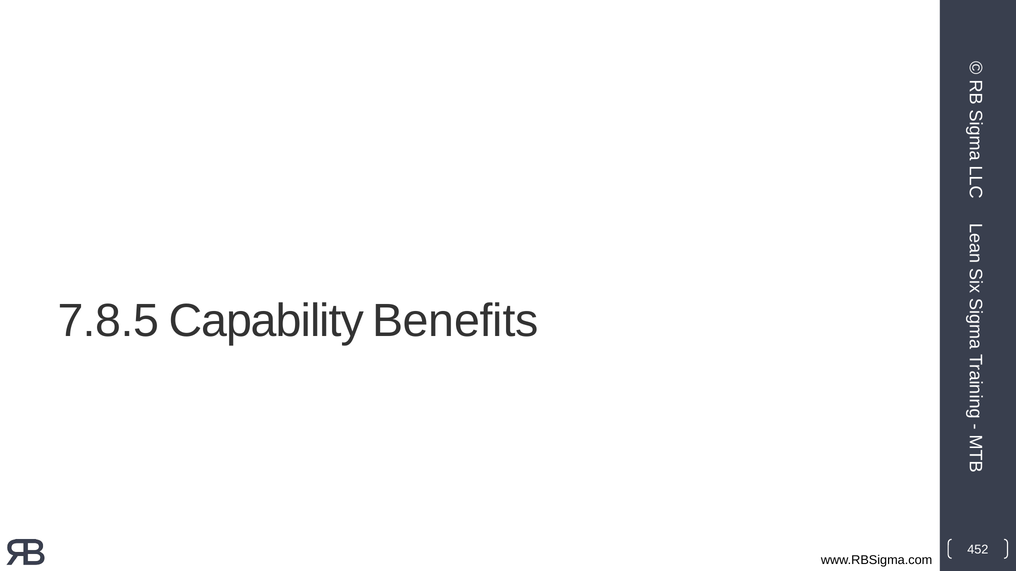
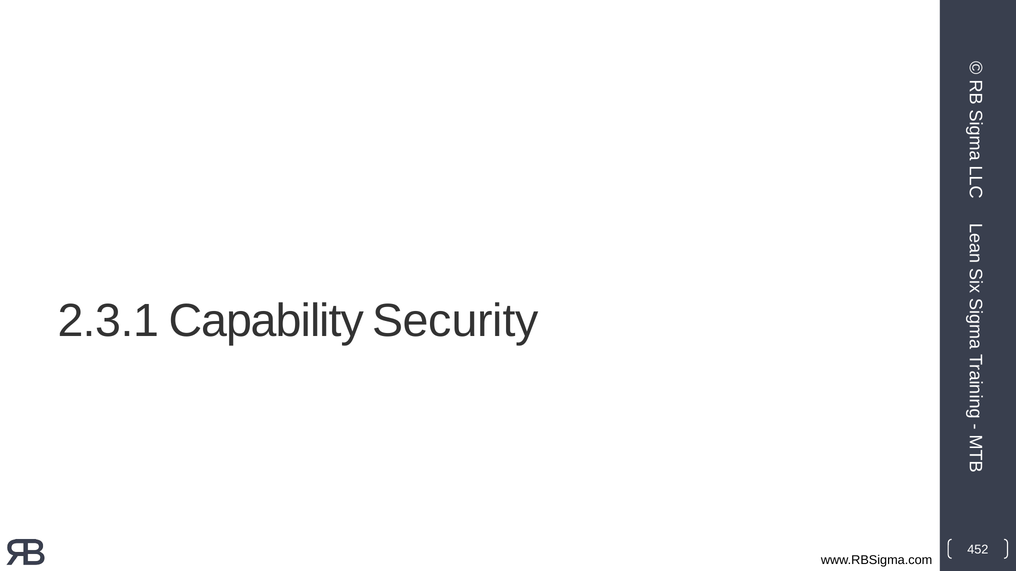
7.8.5: 7.8.5 -> 2.3.1 (108, 321)
Benefits: Benefits -> Security (455, 321)
